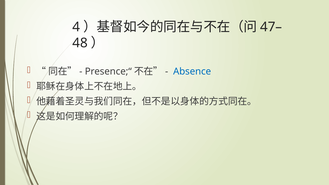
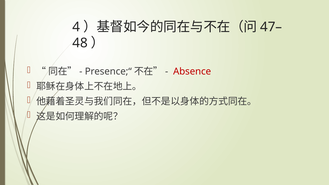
Absence colour: blue -> red (192, 72)
